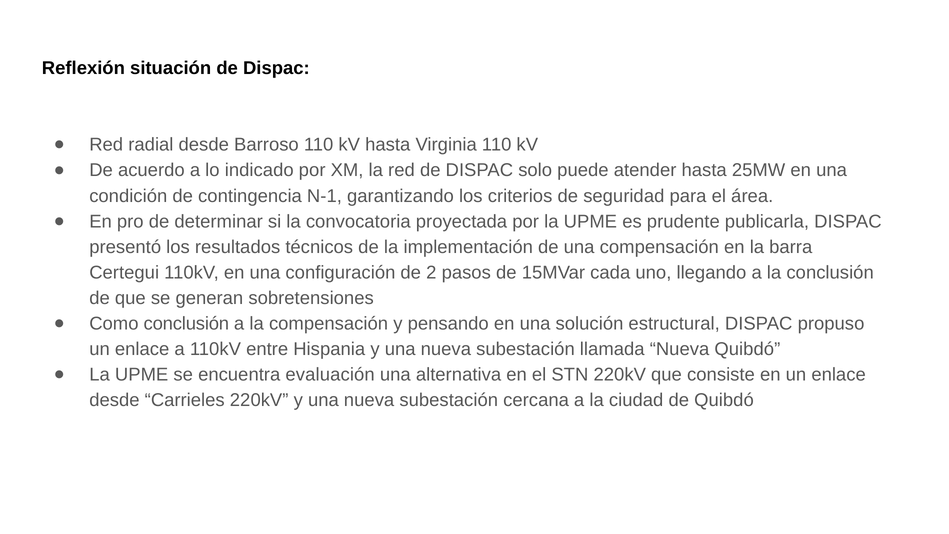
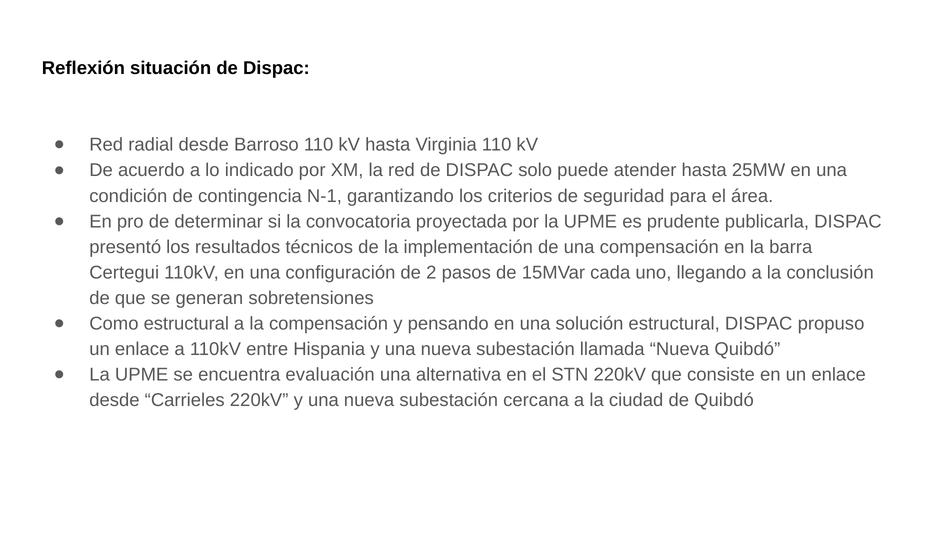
Como conclusión: conclusión -> estructural (186, 323)
